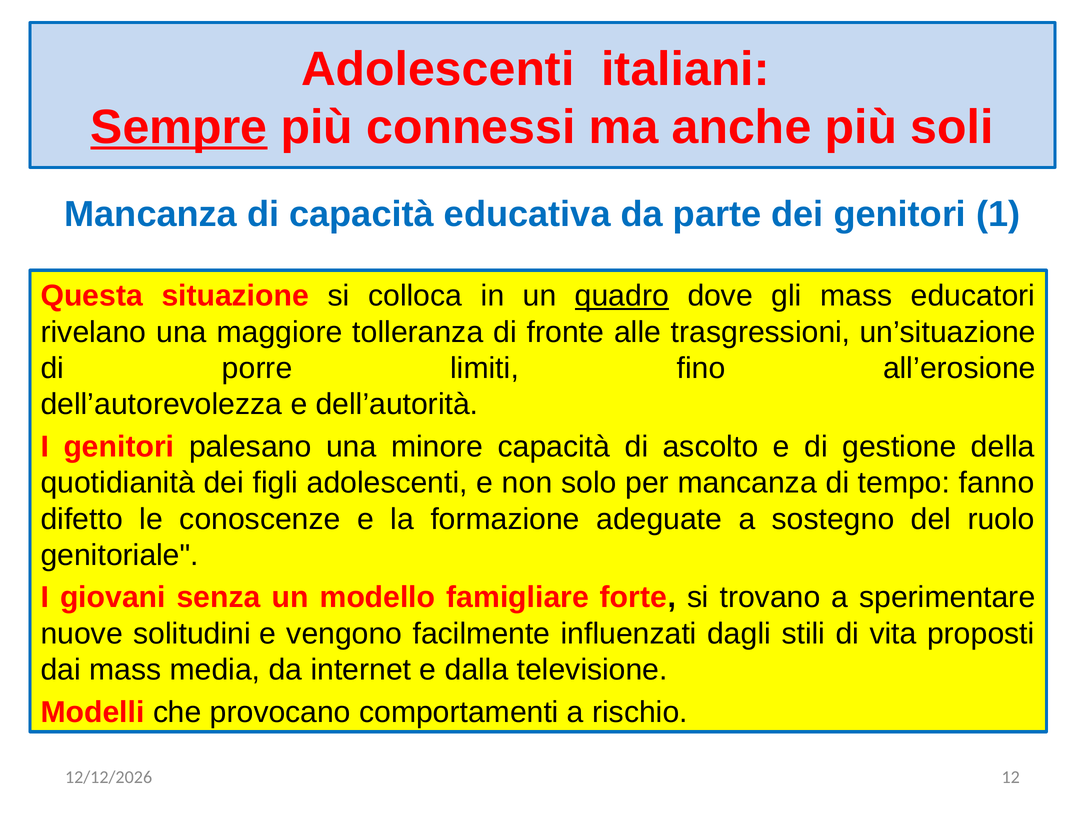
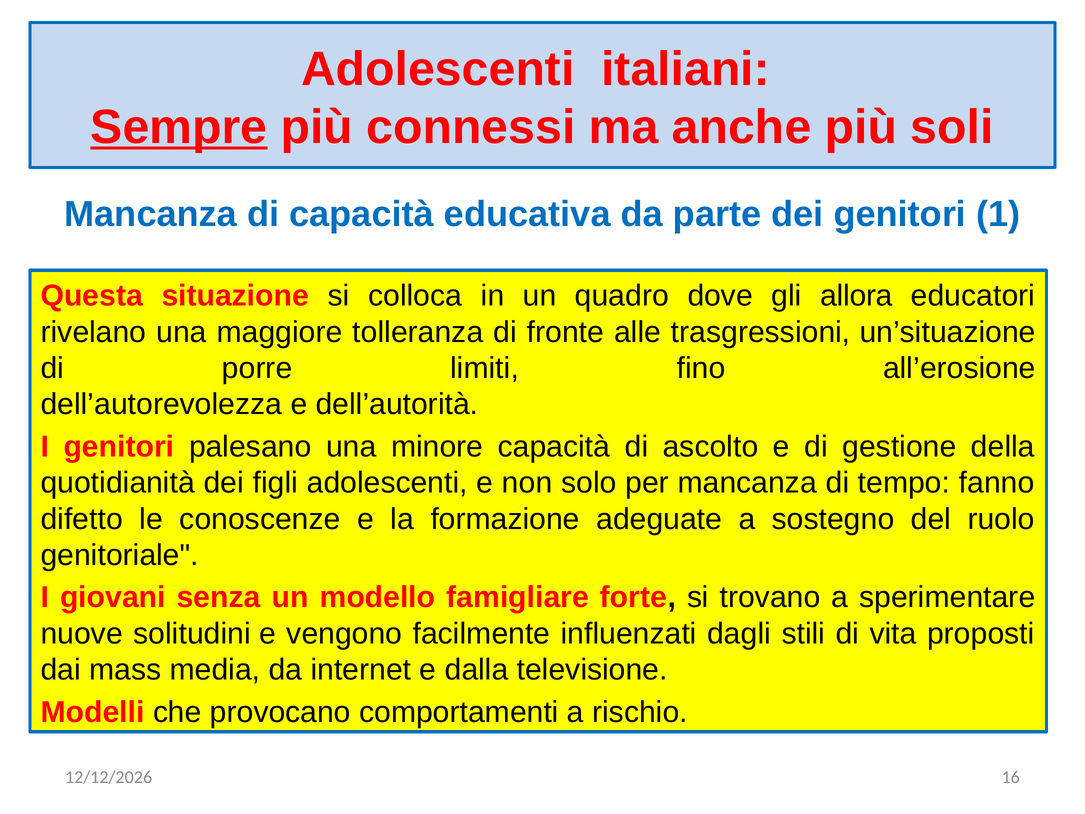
quadro underline: present -> none (622, 296)
gli mass: mass -> allora (856, 296)
12: 12 -> 16 (1011, 777)
